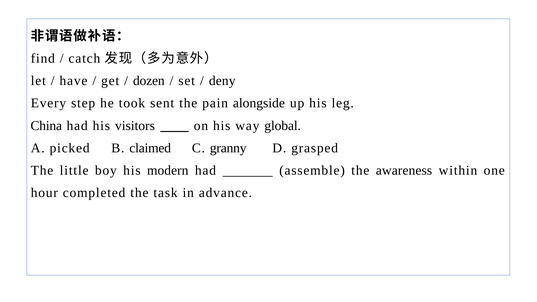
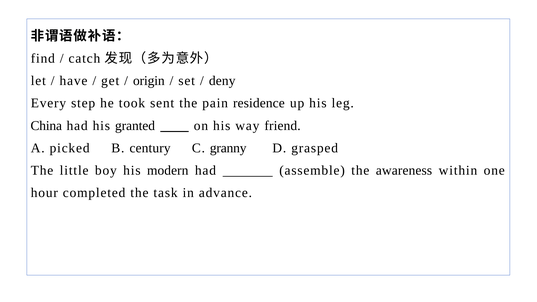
dozen: dozen -> origin (149, 81)
alongside: alongside -> residence (259, 103)
visitors: visitors -> granted (135, 126)
global: global -> friend (283, 126)
claimed: claimed -> century (150, 148)
